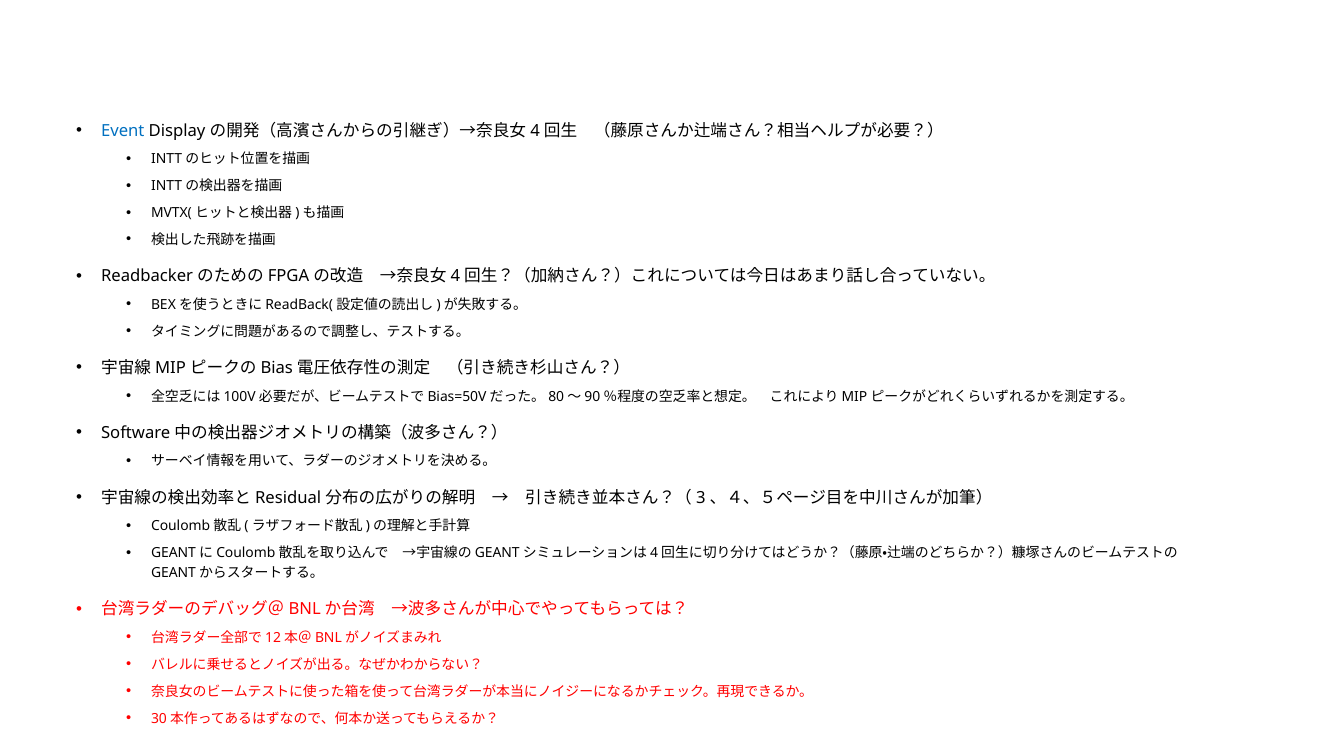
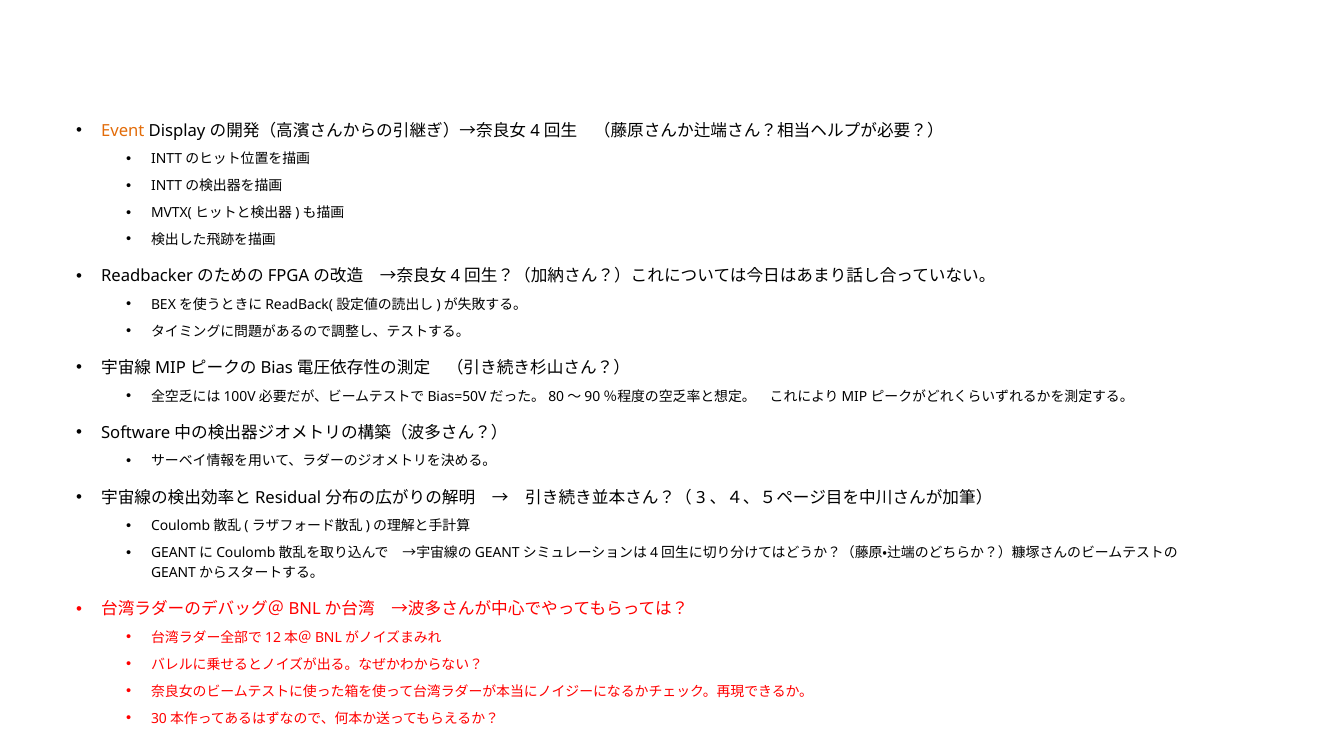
Event colour: blue -> orange (123, 131)
